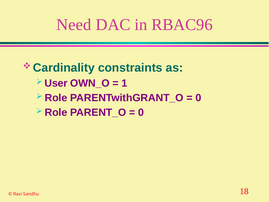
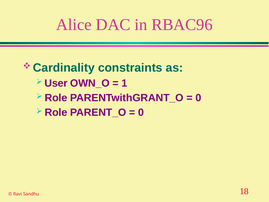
Need: Need -> Alice (74, 25)
